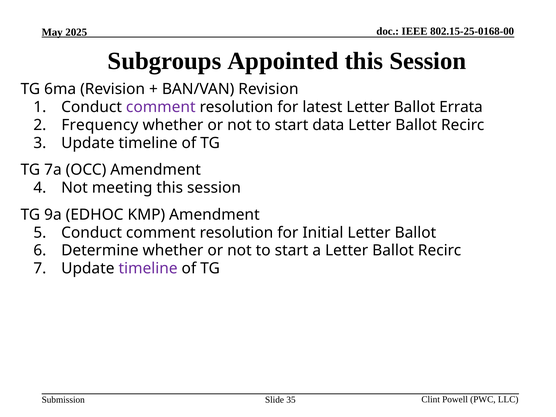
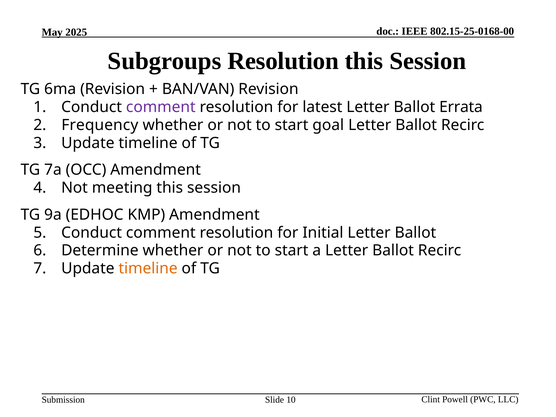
Subgroups Appointed: Appointed -> Resolution (283, 61)
data: data -> goal (328, 125)
timeline colour: purple -> orange (148, 268)
35: 35 -> 10 (291, 400)
